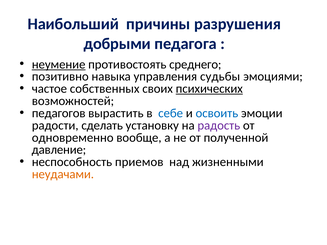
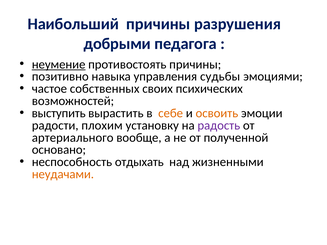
противостоять среднего: среднего -> причины (195, 64)
психических underline: present -> none (209, 89)
педагогов: педагогов -> выступить (59, 113)
себе colour: blue -> orange (171, 113)
освоить colour: blue -> orange (217, 113)
сделать: сделать -> плохим (102, 125)
одновременно: одновременно -> артериального (73, 138)
давление: давление -> основано (59, 150)
приемов: приемов -> отдыхать (139, 162)
